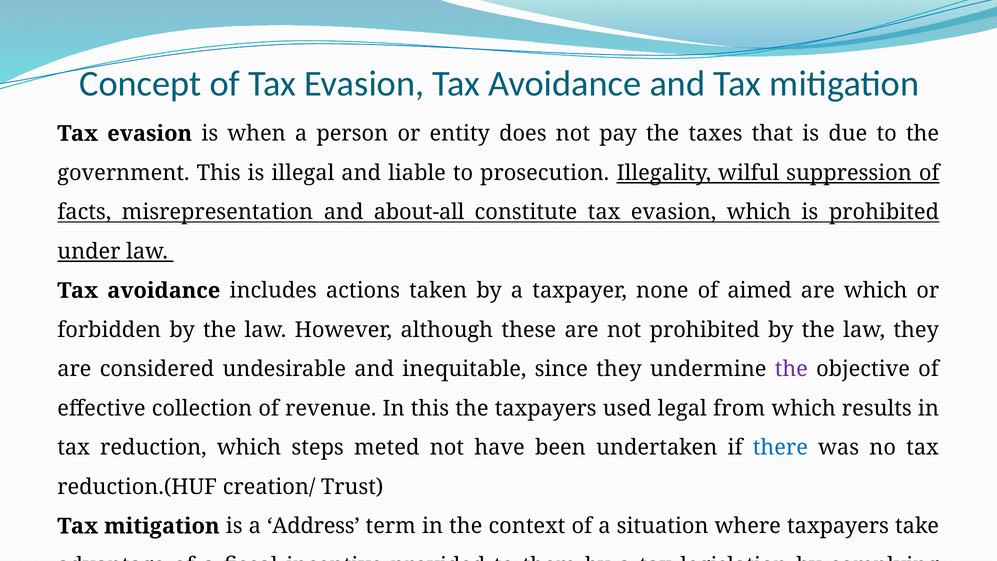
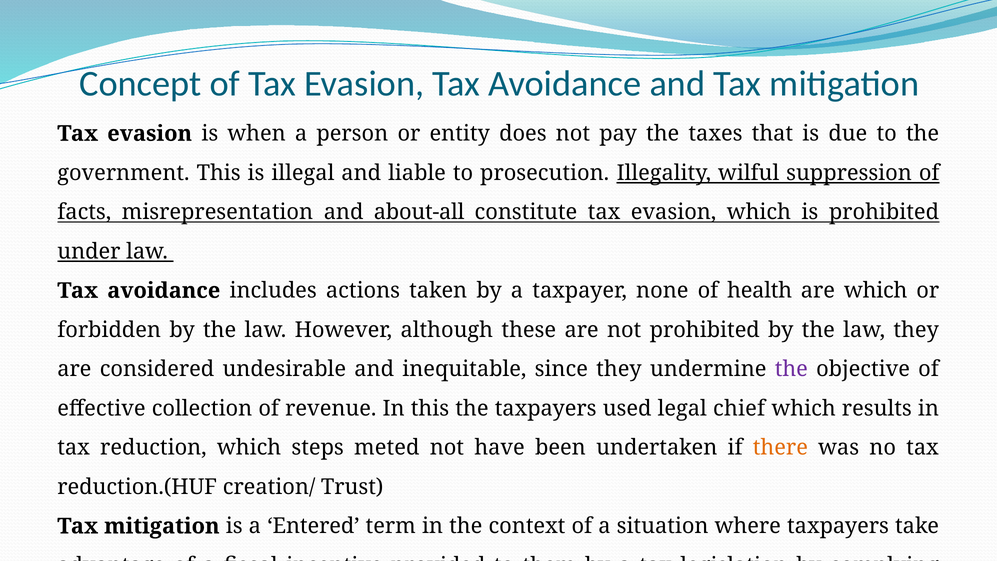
aimed: aimed -> health (760, 291)
from: from -> chief (739, 408)
there colour: blue -> orange (780, 448)
Address: Address -> Entered (313, 526)
